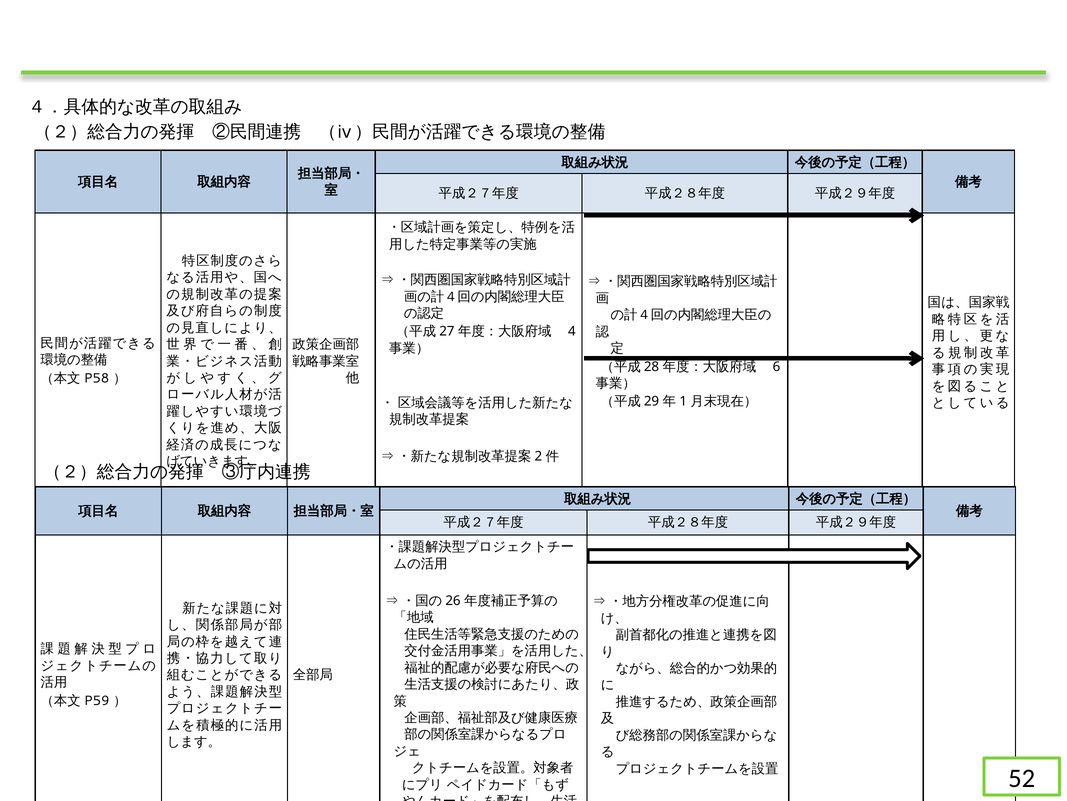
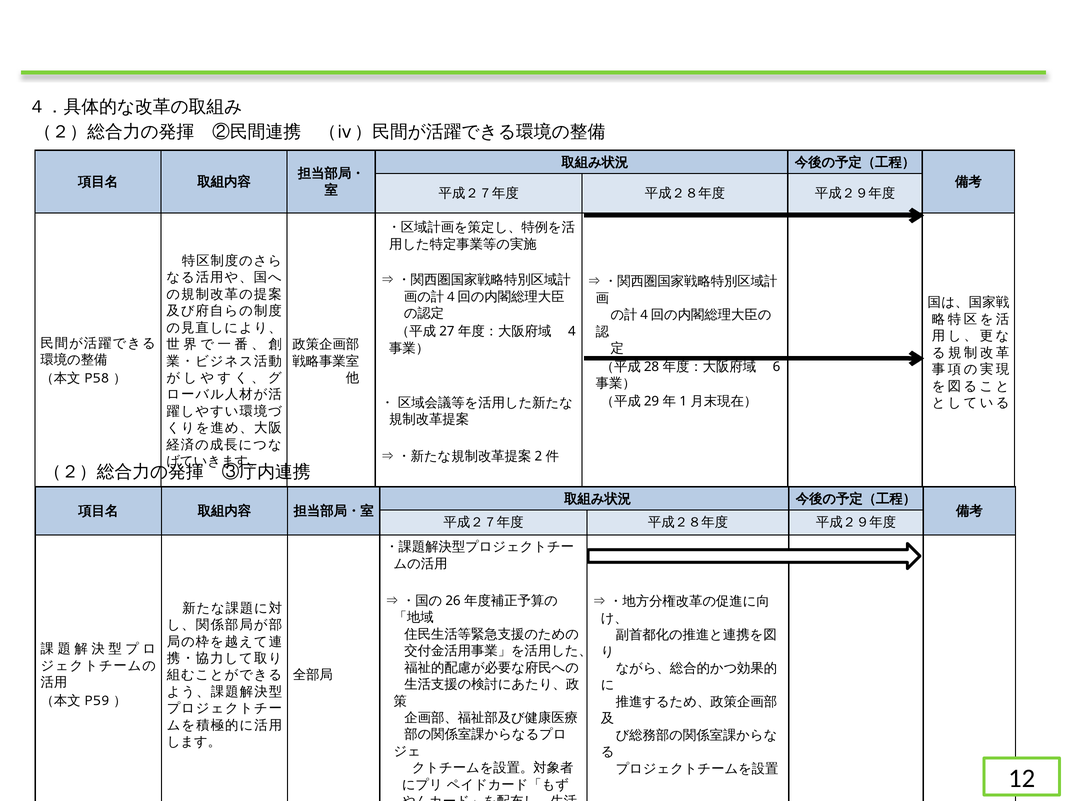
52: 52 -> 12 (1022, 778)
